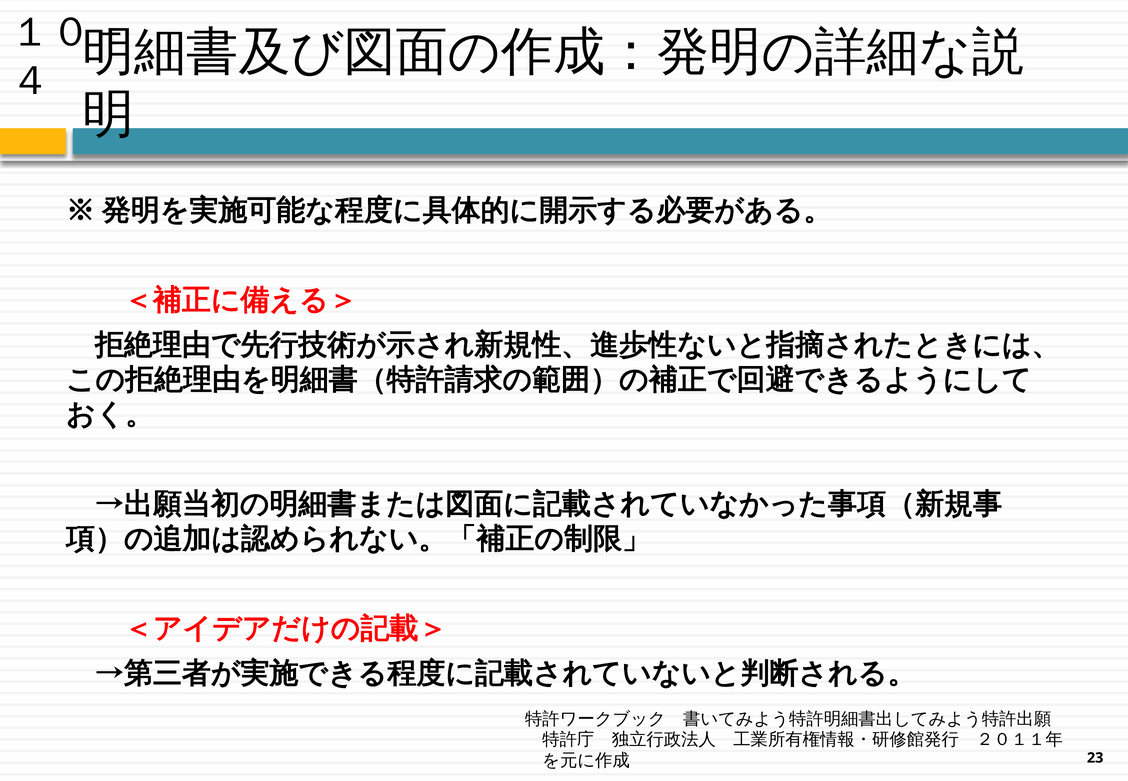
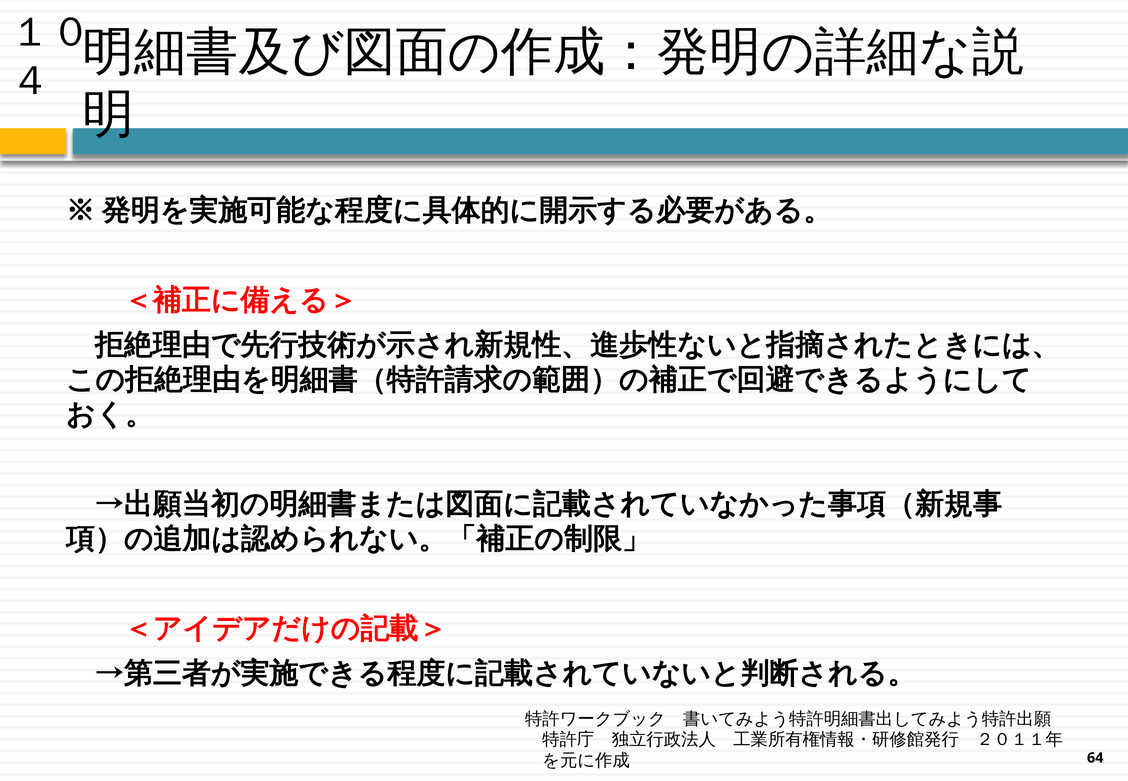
23: 23 -> 64 (1095, 758)
